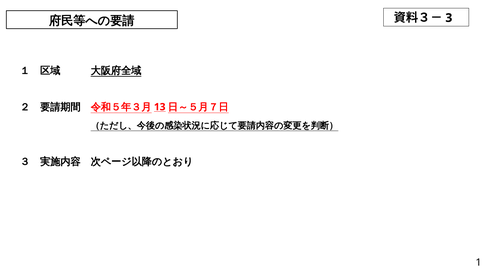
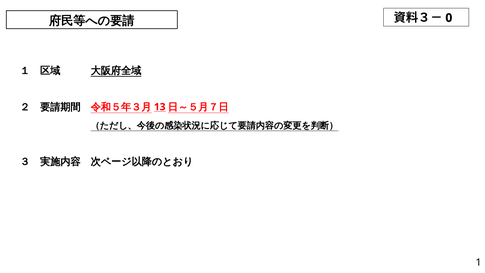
3: 3 -> 0 (449, 18)
